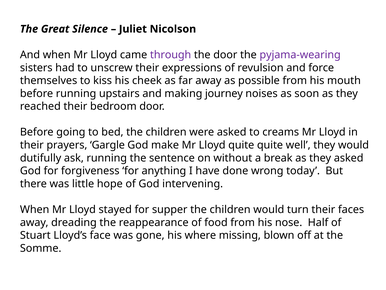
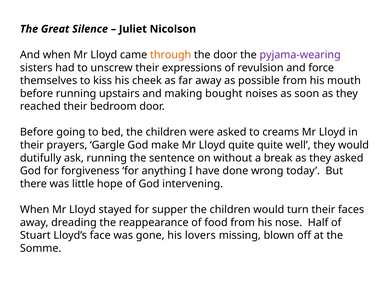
through colour: purple -> orange (171, 55)
journey: journey -> bought (224, 93)
where: where -> lovers (200, 235)
